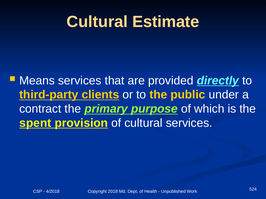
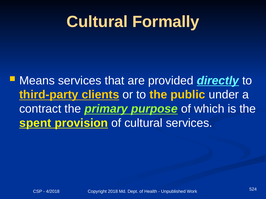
Estimate: Estimate -> Formally (166, 22)
